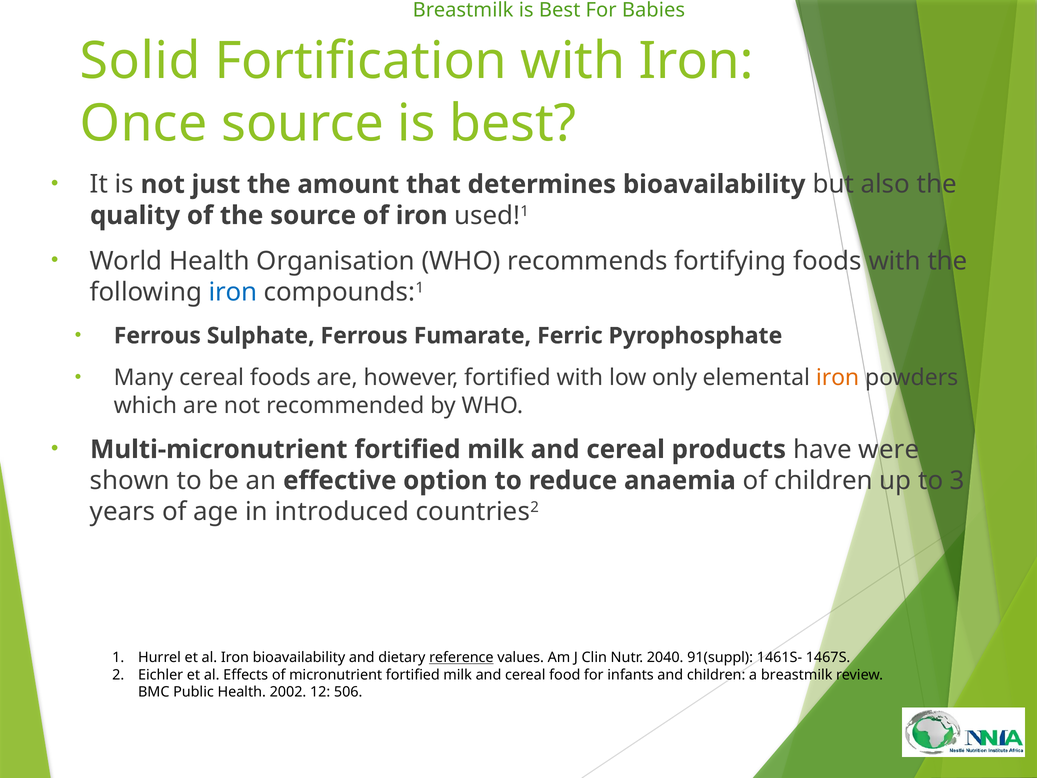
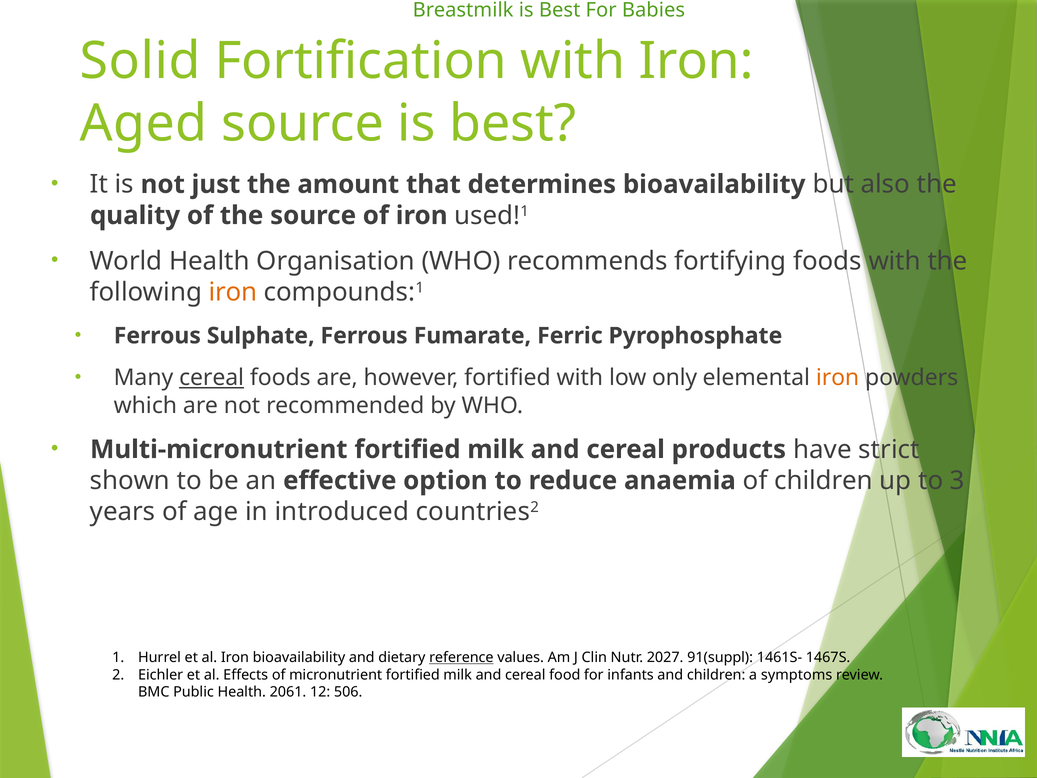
Once: Once -> Aged (143, 124)
iron colour: blue -> orange (233, 292)
cereal underline: none -> present (212, 378)
were: were -> strict (889, 449)
2040: 2040 -> 2027 (665, 657)
a breastmilk: breastmilk -> symptoms (797, 675)
2002: 2002 -> 2061 (288, 692)
